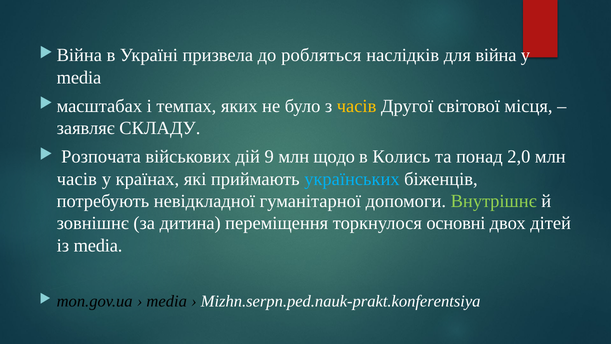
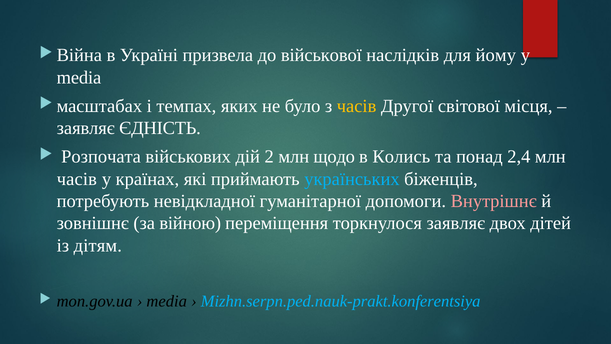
робляться: робляться -> військової (321, 55)
війна: війна -> йому (496, 55)
СКЛАДУ: СКЛАДУ -> ЄДНІСТЬ (160, 128)
9: 9 -> 2 (269, 157)
2,0: 2,0 -> 2,4 (519, 157)
Внутрішнє colour: light green -> pink (494, 201)
дитина: дитина -> війною (190, 223)
торкнулося основні: основні -> заявляє (456, 223)
із media: media -> дітям (98, 245)
Mizhn.serpn.ped.nauk-prakt.konferentsiya colour: white -> light blue (341, 301)
